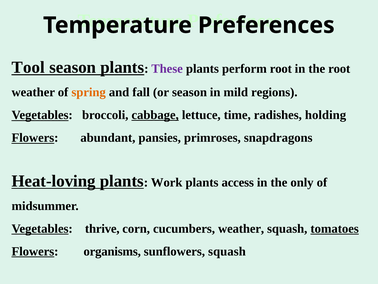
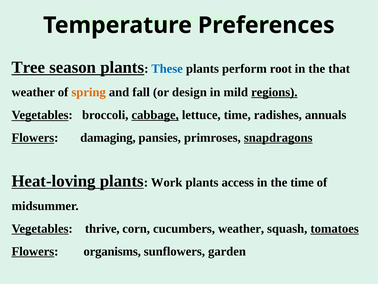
Tool: Tool -> Tree (28, 67)
These colour: purple -> blue (167, 69)
the root: root -> that (339, 69)
or season: season -> design (189, 92)
regions underline: none -> present (274, 92)
holding: holding -> annuals (326, 115)
abundant: abundant -> damaging (108, 138)
snapdragons underline: none -> present (278, 138)
the only: only -> time (302, 182)
sunflowers squash: squash -> garden (227, 251)
